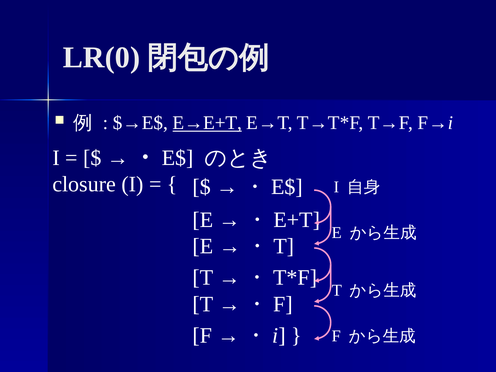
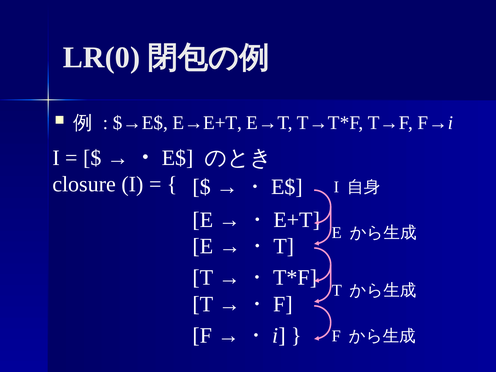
E→E+T underline: present -> none (207, 123)
